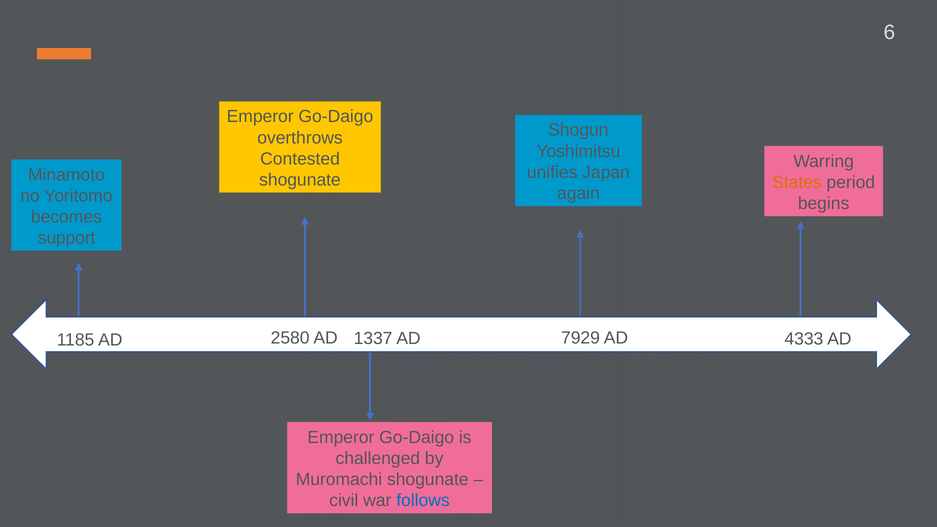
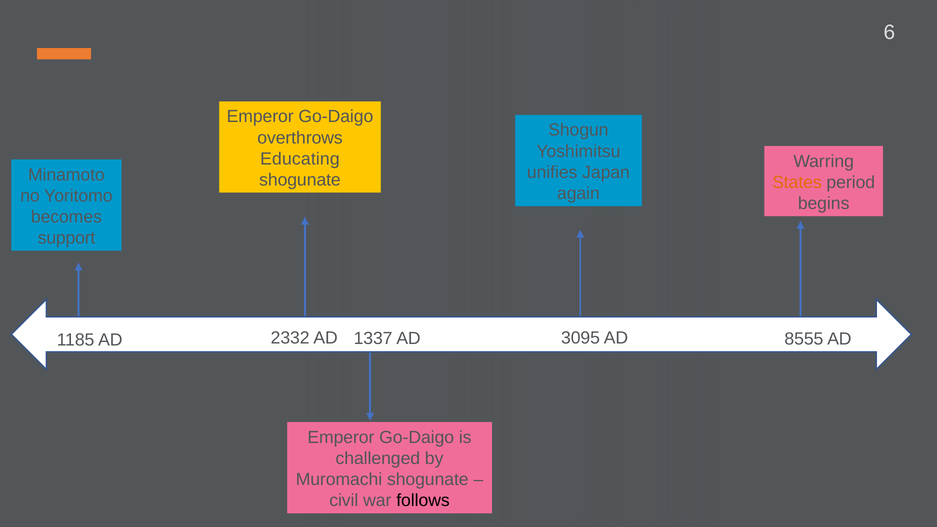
Contested: Contested -> Educating (300, 159)
2580: 2580 -> 2332 (290, 338)
7929: 7929 -> 3095 (581, 338)
4333: 4333 -> 8555 (804, 339)
follows colour: blue -> black (423, 501)
